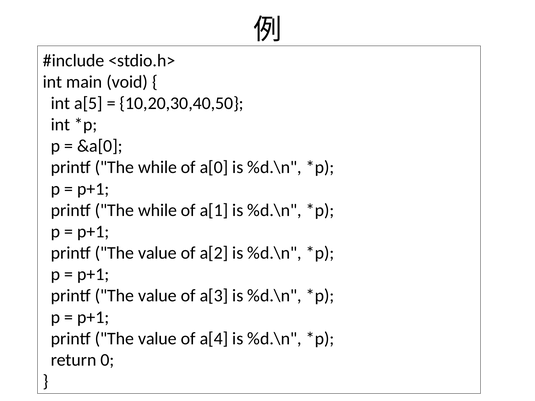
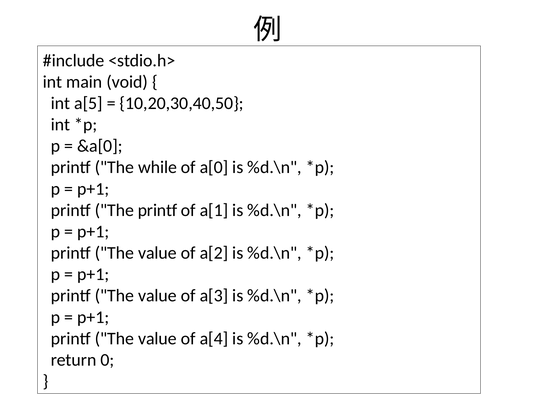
while: while -> printf (158, 210)
